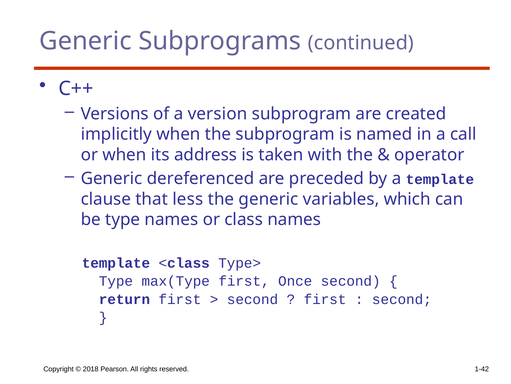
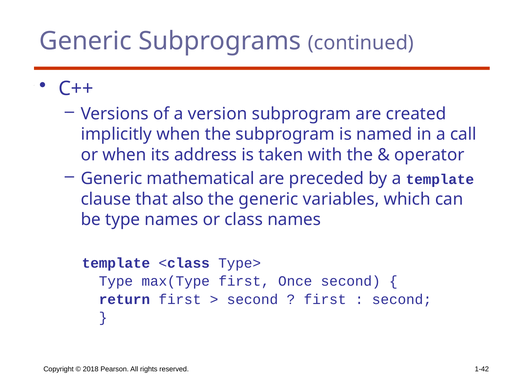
dereferenced: dereferenced -> mathematical (201, 178)
less: less -> also (188, 199)
